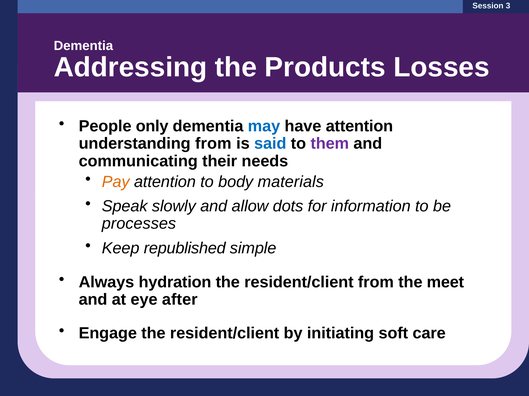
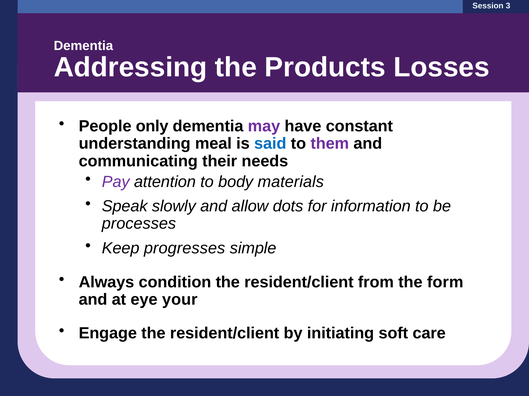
may colour: blue -> purple (264, 126)
have attention: attention -> constant (359, 126)
understanding from: from -> meal (213, 144)
Pay colour: orange -> purple (116, 182)
republished: republished -> progresses (185, 249)
hydration: hydration -> condition (175, 283)
meet: meet -> form (445, 283)
after: after -> your (180, 300)
